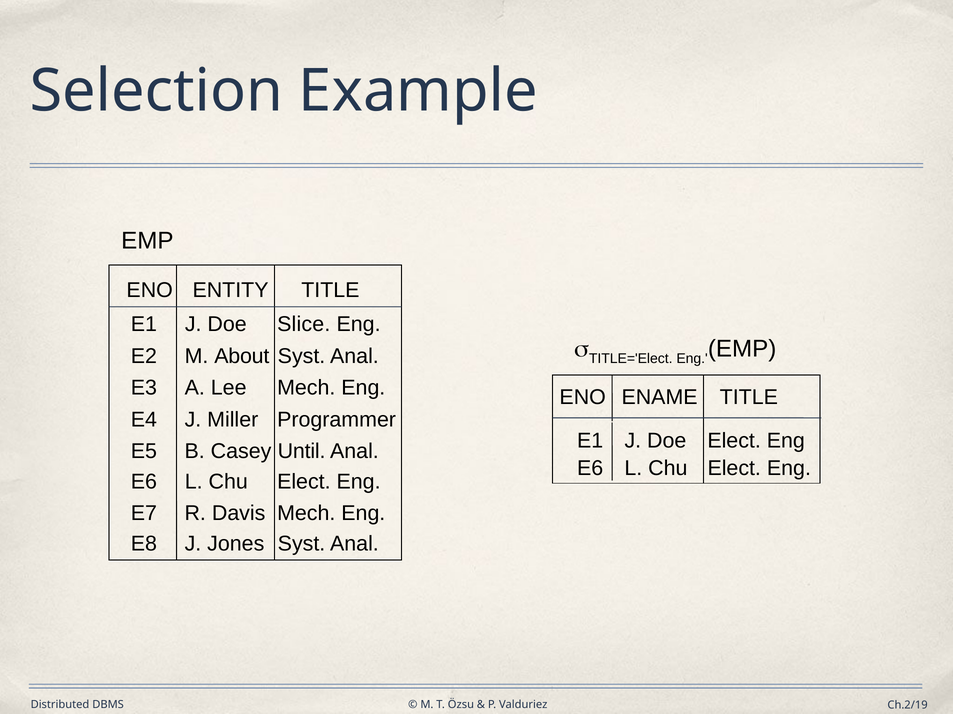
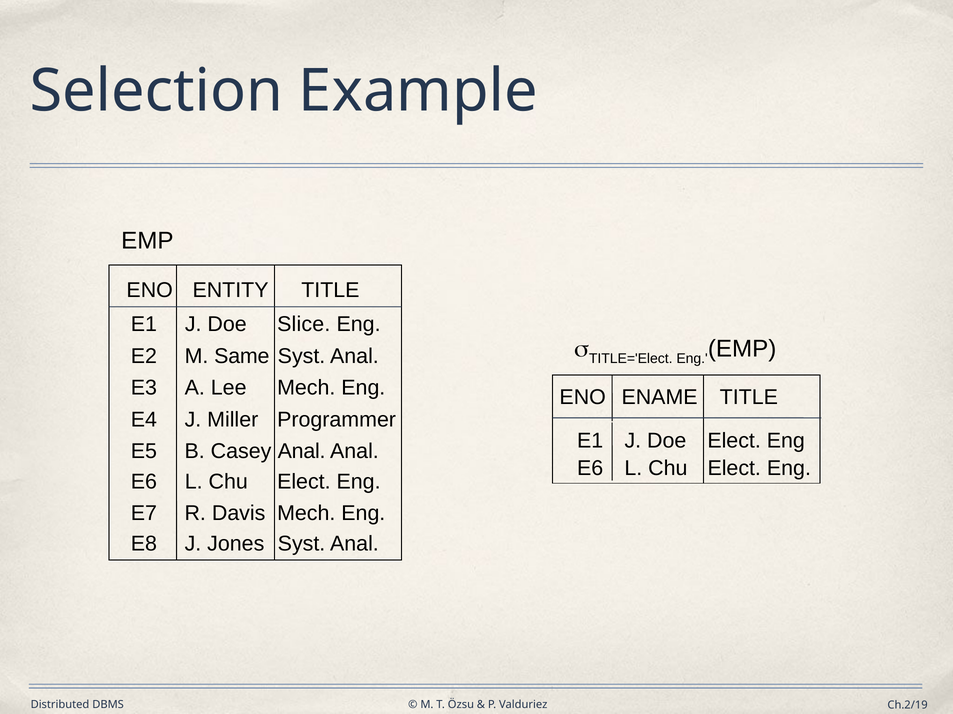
About: About -> Same (242, 356)
Casey Until: Until -> Anal (302, 452)
